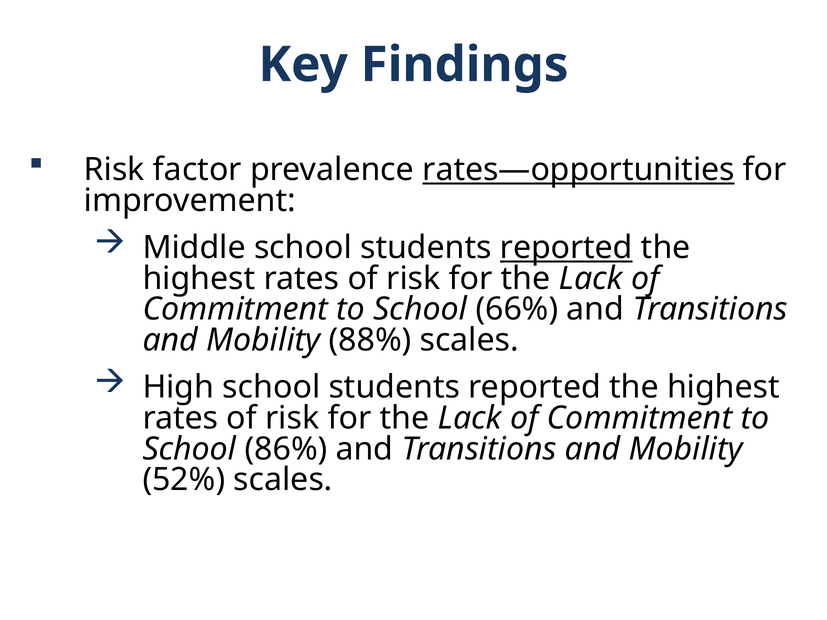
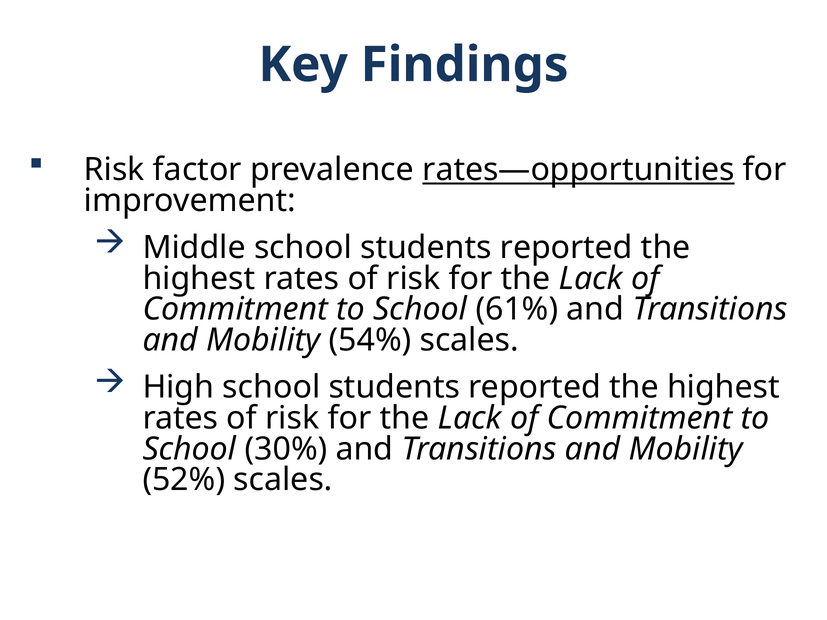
reported underline: present -> none (566, 248)
66%: 66% -> 61% (517, 309)
88%: 88% -> 54% (370, 340)
86%: 86% -> 30% (286, 449)
